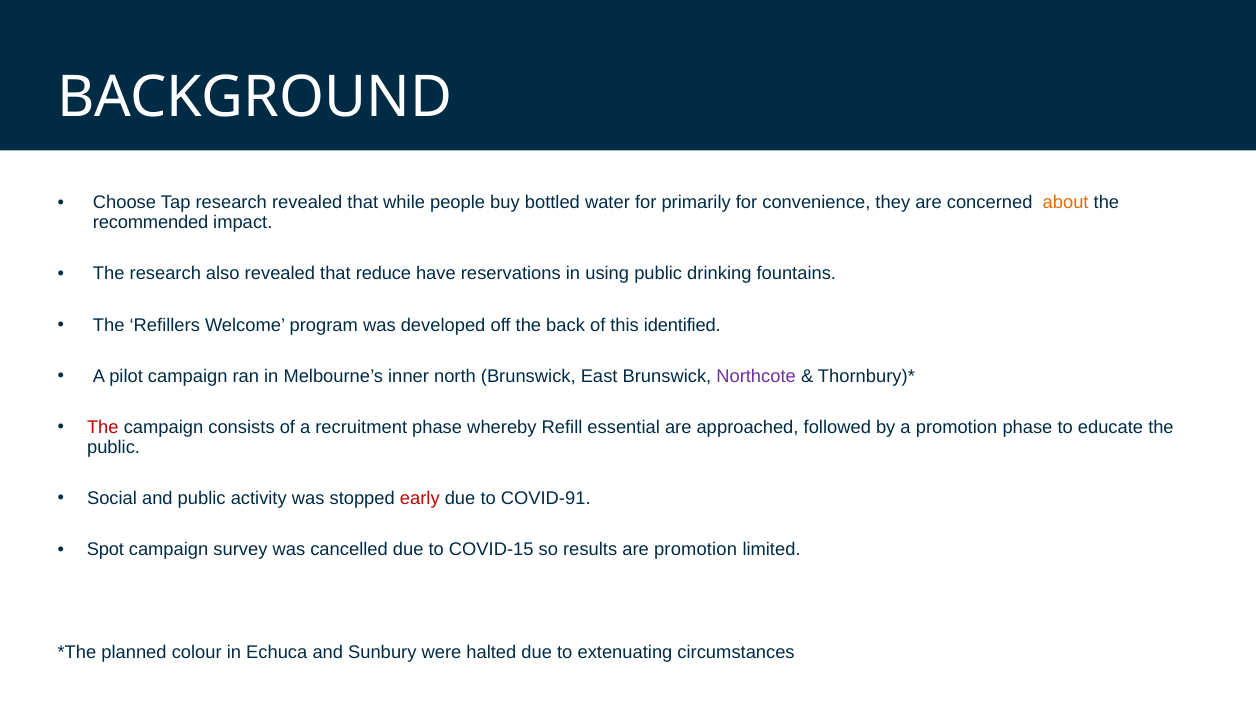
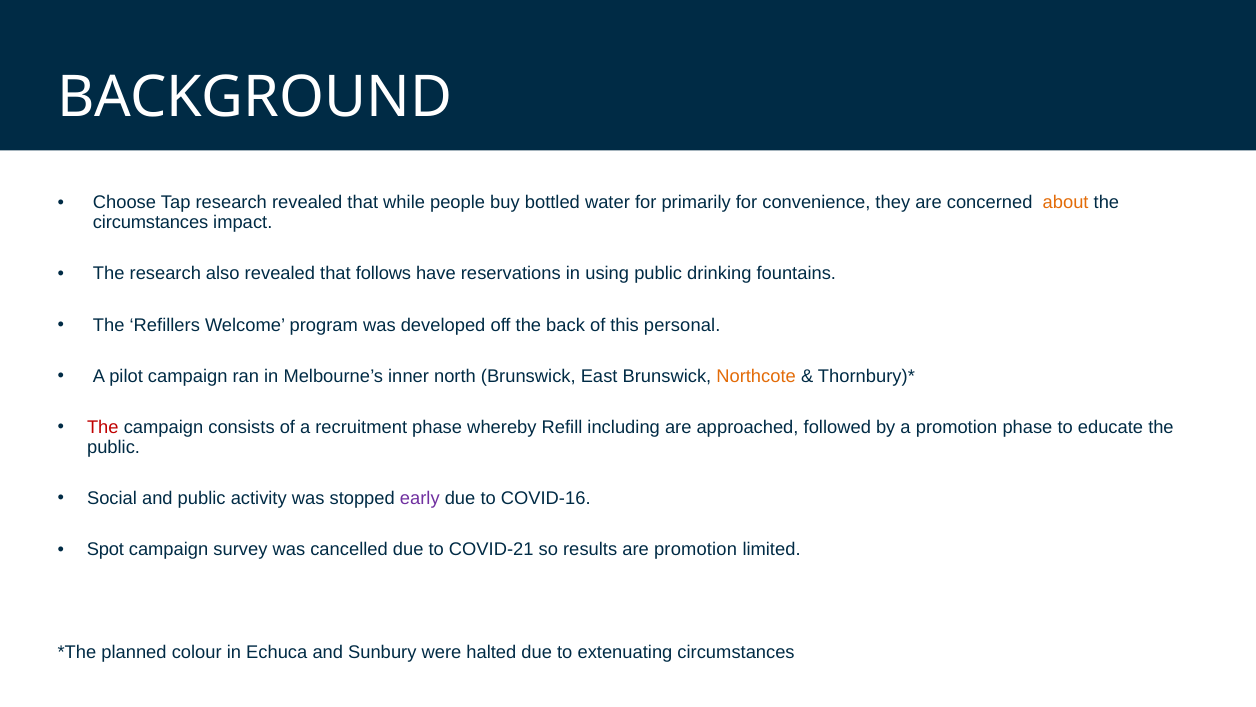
recommended: recommended -> circumstances (151, 222)
reduce: reduce -> follows (383, 274)
identified: identified -> personal (682, 325)
Northcote colour: purple -> orange (756, 376)
essential: essential -> including (624, 427)
early colour: red -> purple (420, 498)
COVID-91: COVID-91 -> COVID-16 (546, 498)
COVID-15: COVID-15 -> COVID-21 (491, 549)
